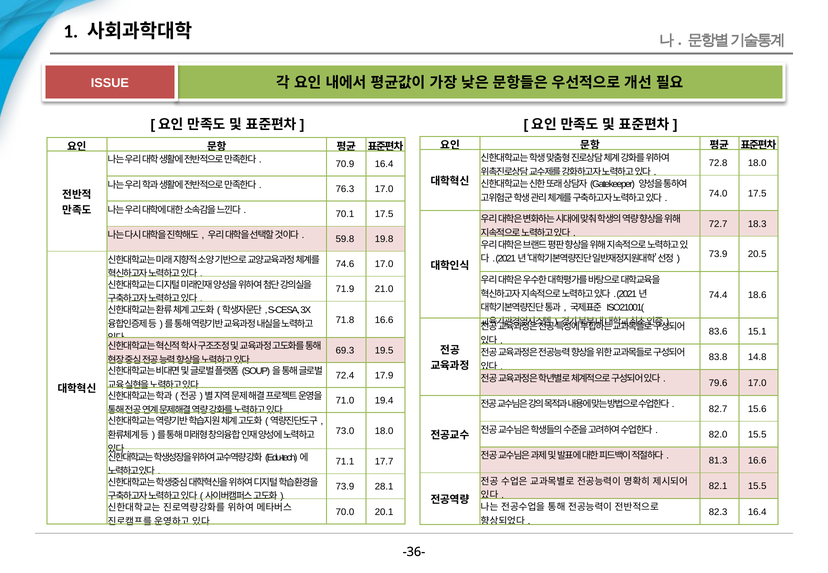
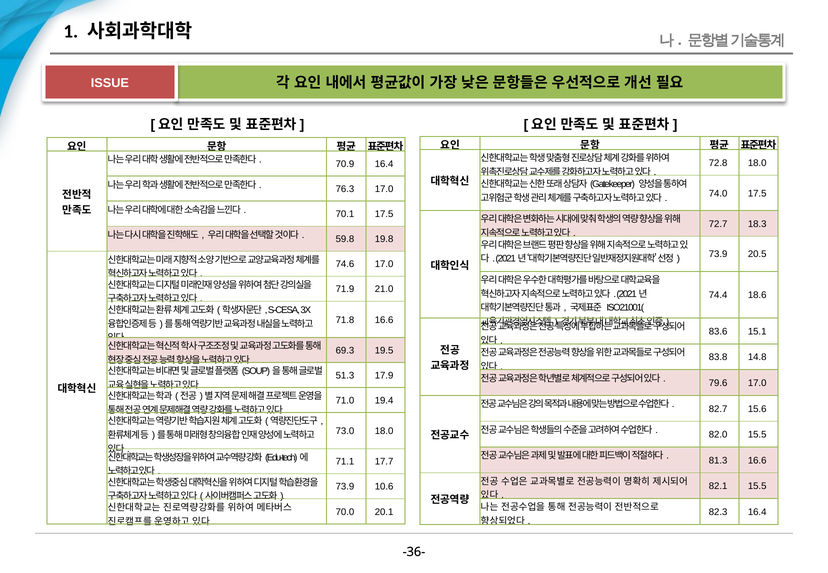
72.4: 72.4 -> 51.3 (345, 376)
28.1: 28.1 -> 10.6 (384, 487)
